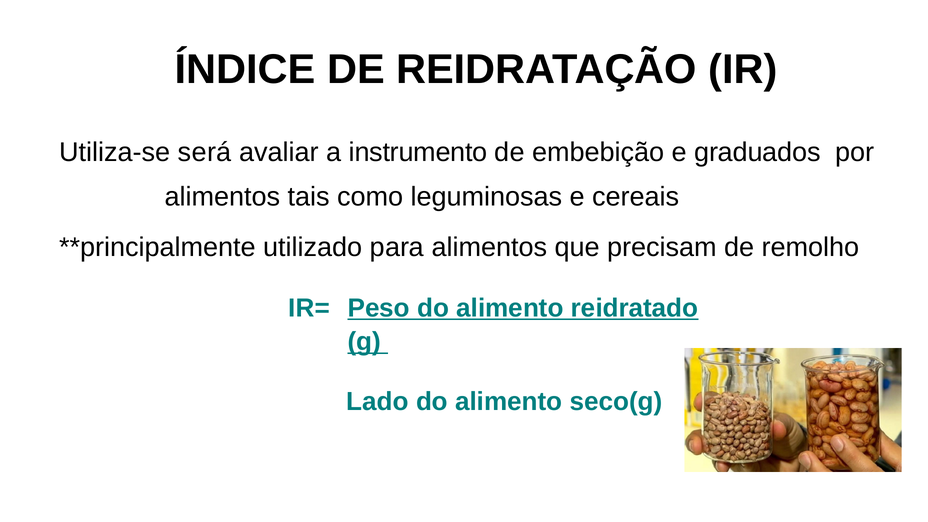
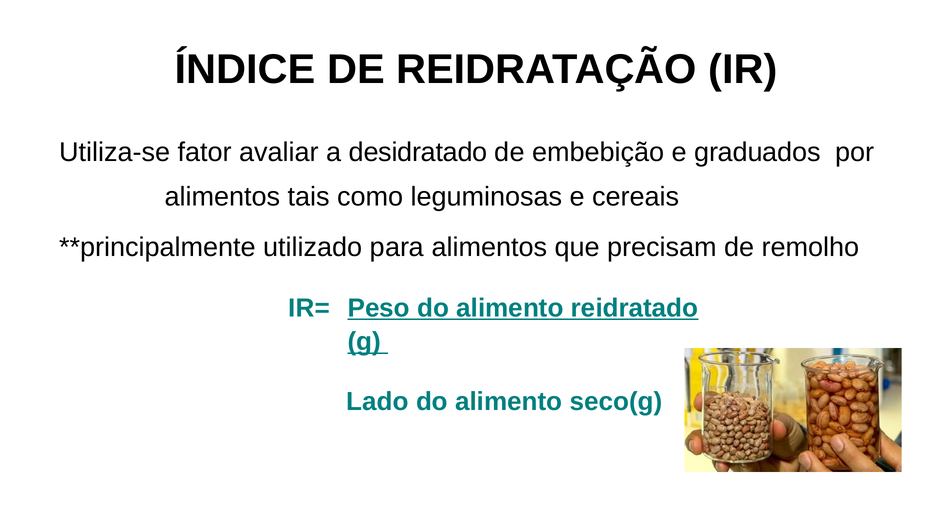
será: será -> fator (205, 152)
instrumento: instrumento -> desidratado (418, 152)
